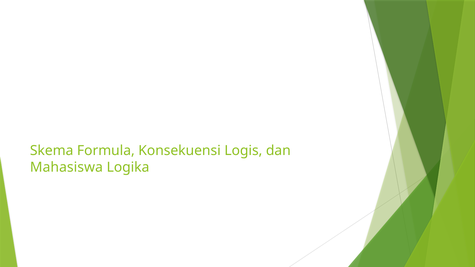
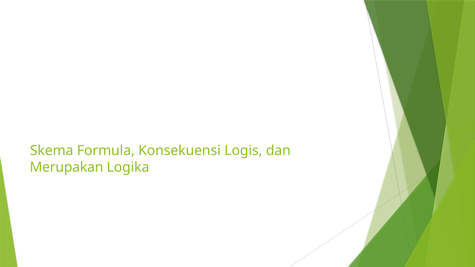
Mahasiswa: Mahasiswa -> Merupakan (67, 167)
